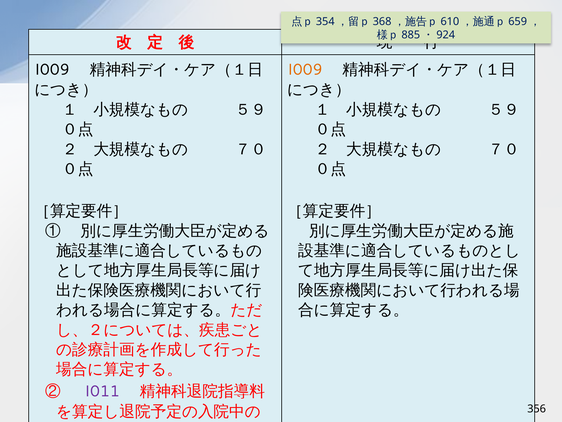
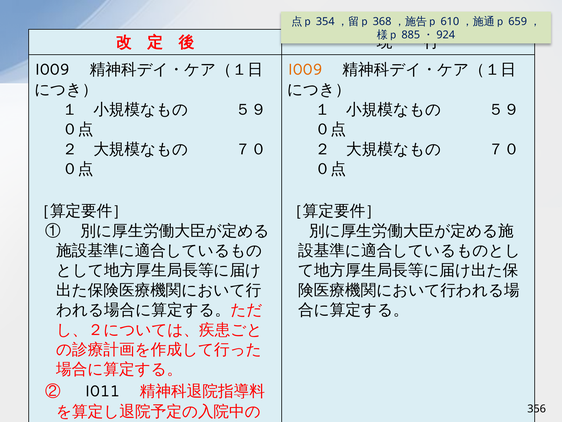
I011 colour: purple -> black (102, 391)
